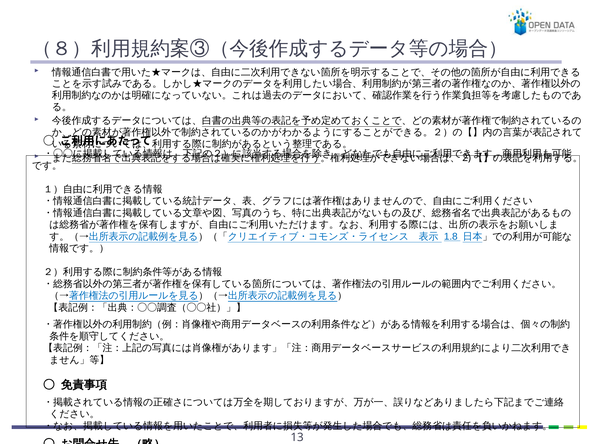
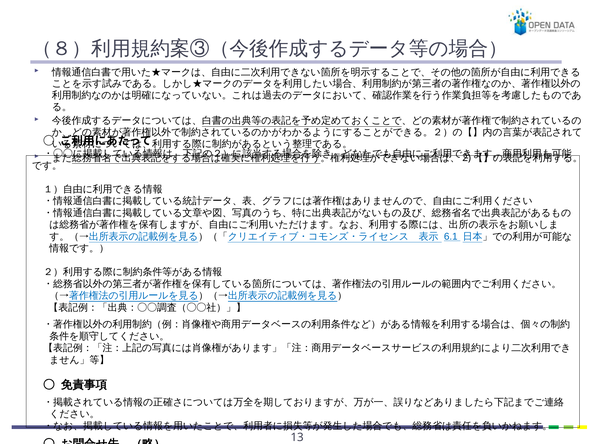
1.8: 1.8 -> 6.1 (451, 236)
